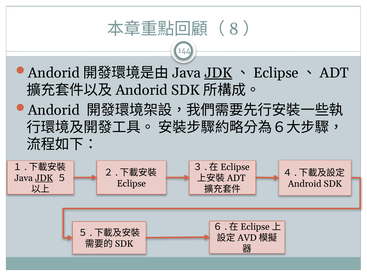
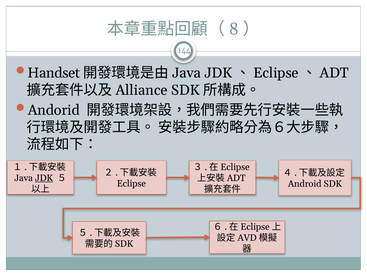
Andorid: Andorid -> Handset (54, 73)
JDK underline: present -> none (218, 73)
Andorid: Andorid -> Alliance (142, 90)
